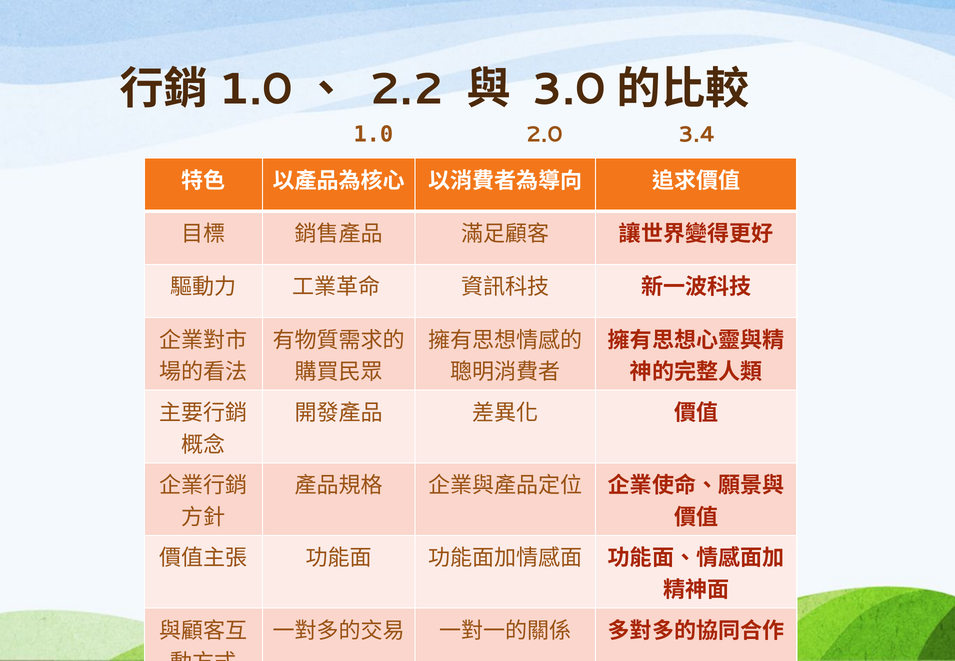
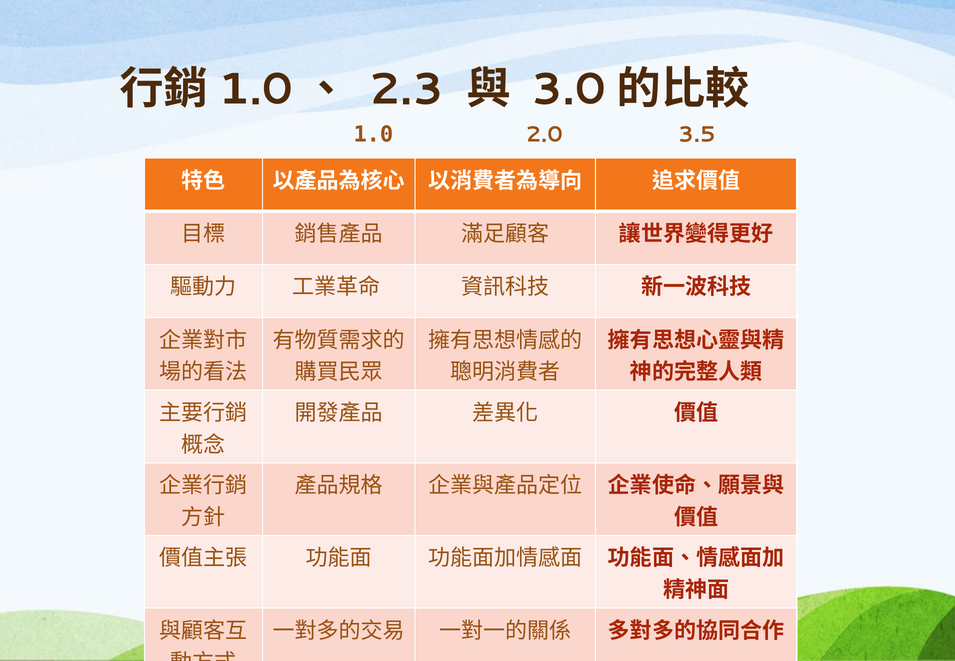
2.2: 2.2 -> 2.3 (406, 89)
3.4: 3.4 -> 3.5 (697, 134)
